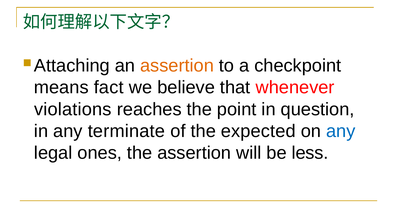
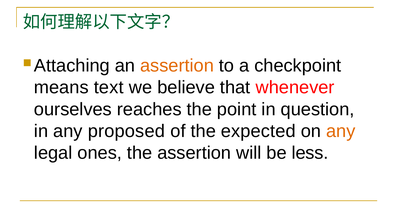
fact: fact -> text (109, 88)
violations: violations -> ourselves (73, 109)
terminate: terminate -> proposed (126, 131)
any colour: blue -> orange (341, 131)
